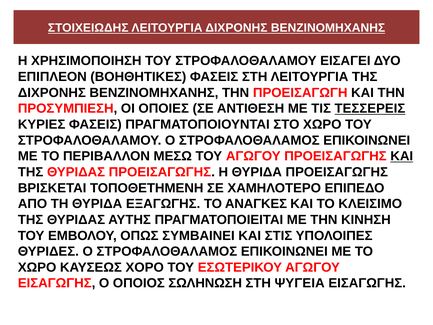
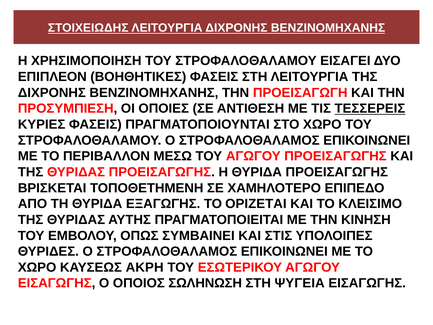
ΚΑΙ underline: present -> none (402, 156)
ΑΝΑΓΚΕΣ: ΑΝΑΓΚΕΣ -> ΟΡΙΖΕΤΑΙ (256, 204)
ΧΟΡΟ: ΧΟΡΟ -> ΑΚΡΗ (145, 267)
